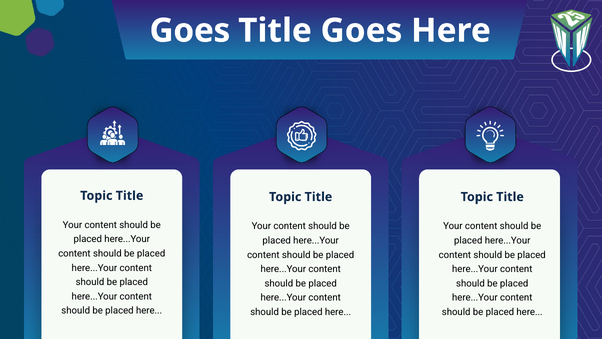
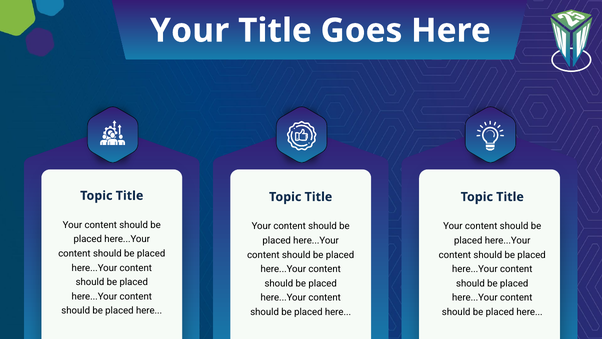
Goes: Goes -> Your (190, 31)
